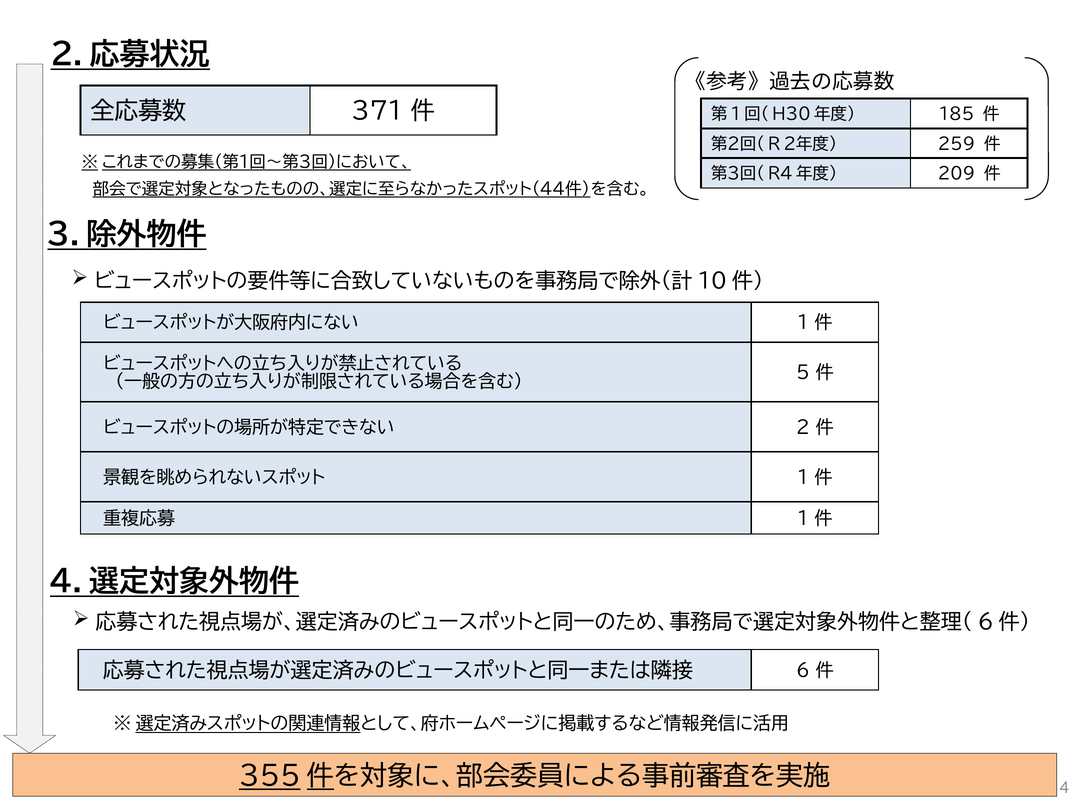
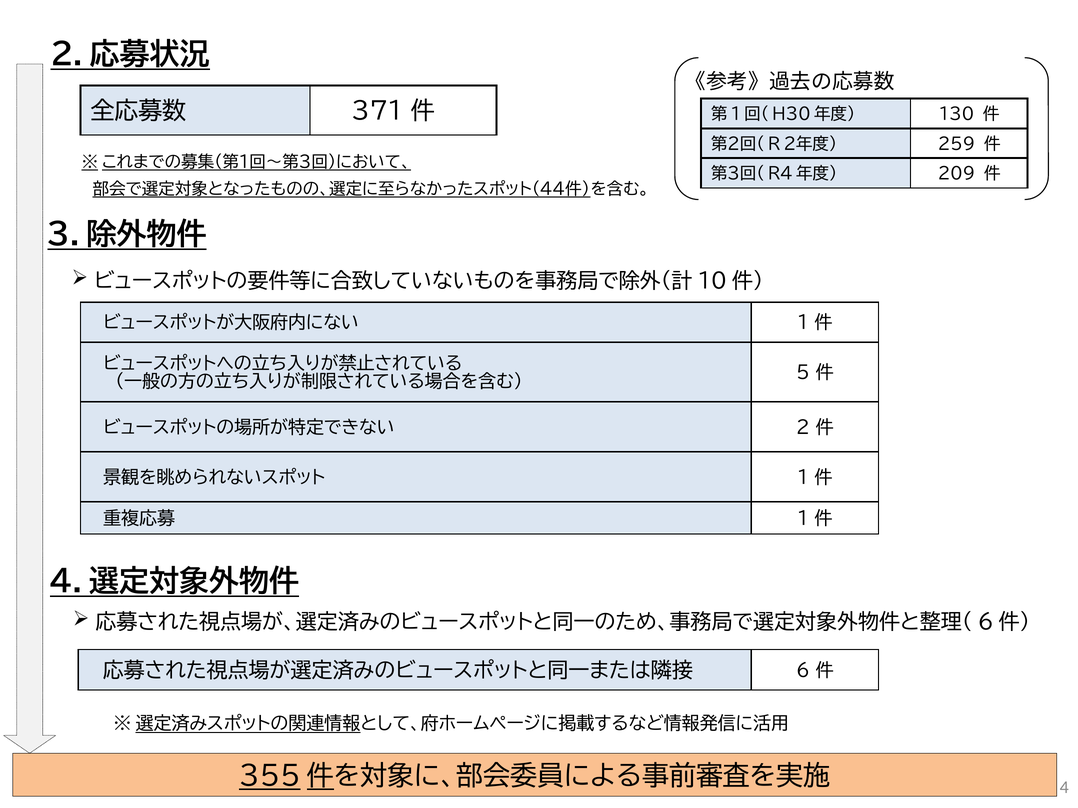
185: 185 -> 130 (957, 114)
